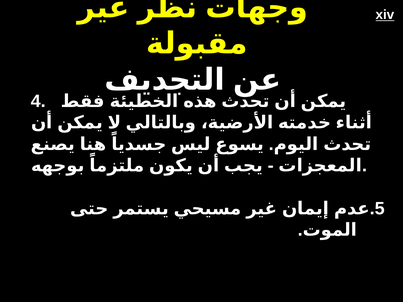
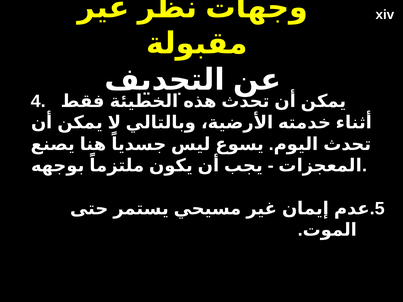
xiv underline: present -> none (385, 15)
